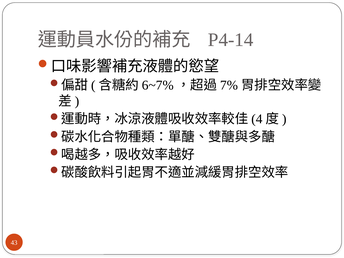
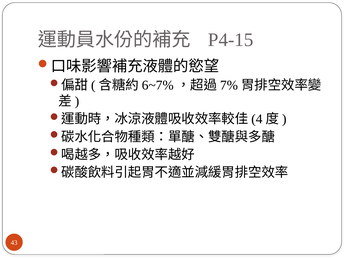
P4-14: P4-14 -> P4-15 (231, 40)
